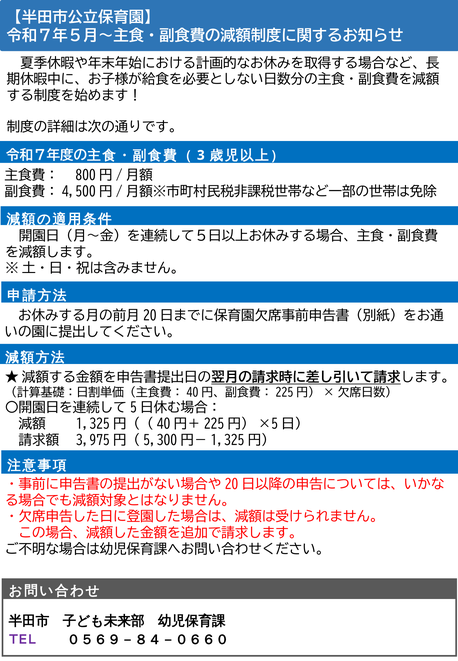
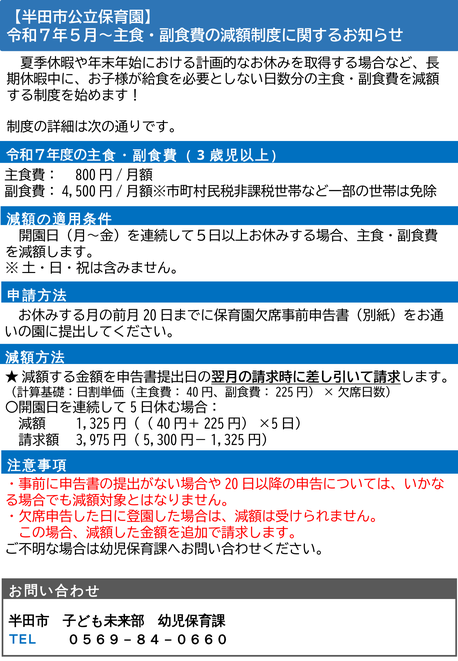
TEL colour: purple -> blue (22, 640)
